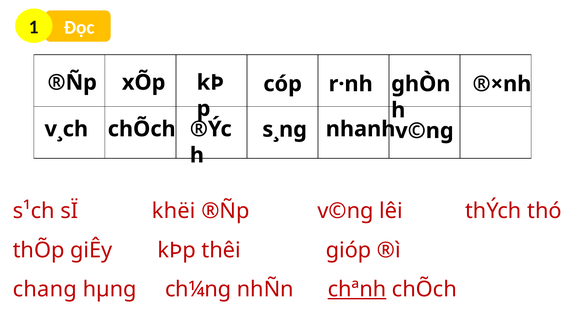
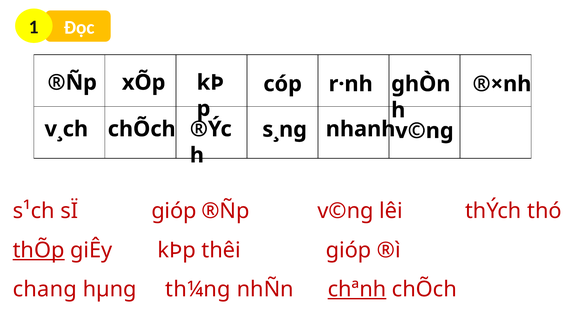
sÏ khëi: khëi -> gióp (174, 211)
thÕp underline: none -> present (39, 250)
ch¼ng: ch¼ng -> th¼ng (198, 289)
